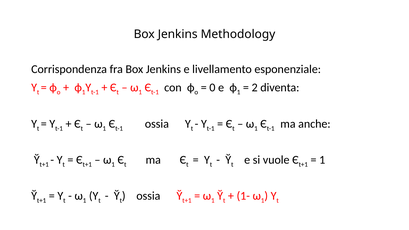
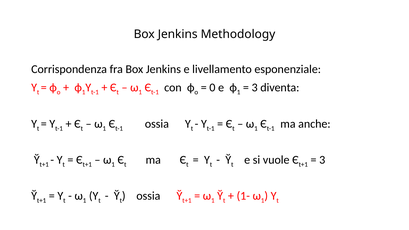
2: 2 -> 3 (255, 88)
1: 1 -> 3 (322, 160)
